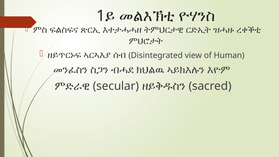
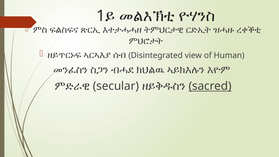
sacred underline: none -> present (210, 86)
